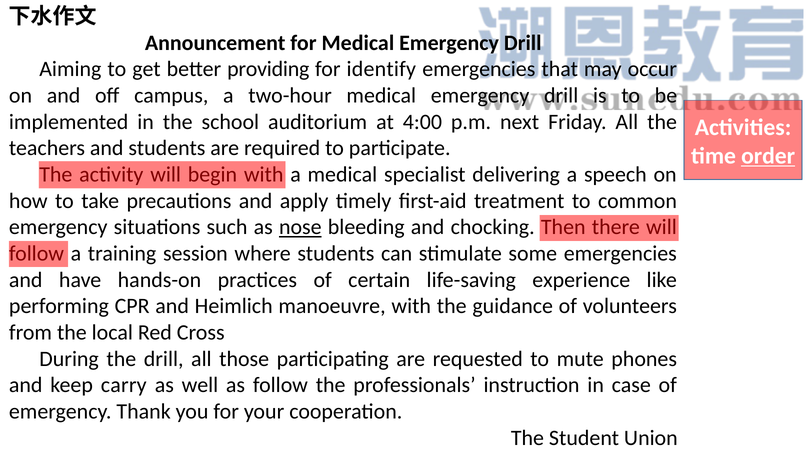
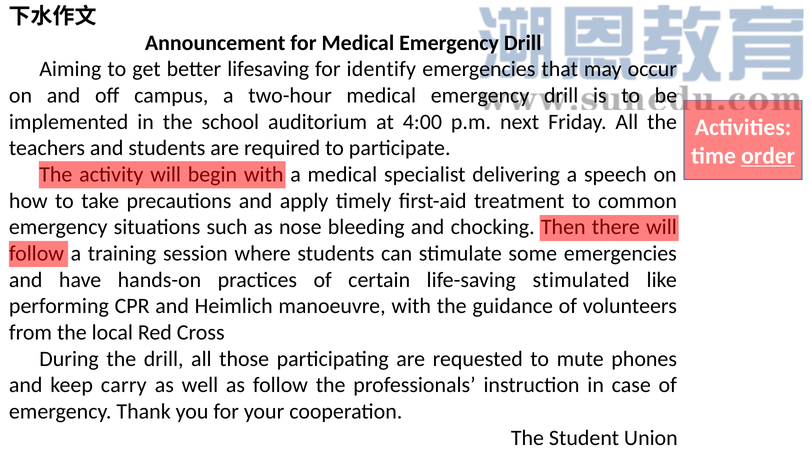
providing: providing -> lifesaving (268, 69)
nose underline: present -> none (300, 227)
experience: experience -> stimulated (581, 280)
